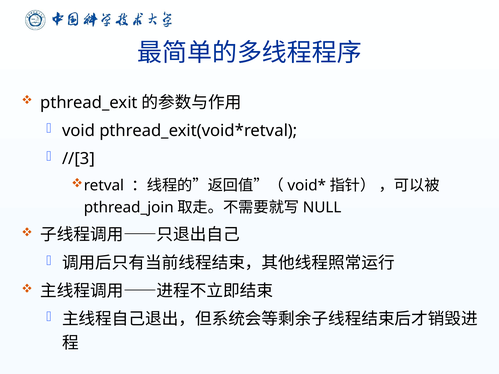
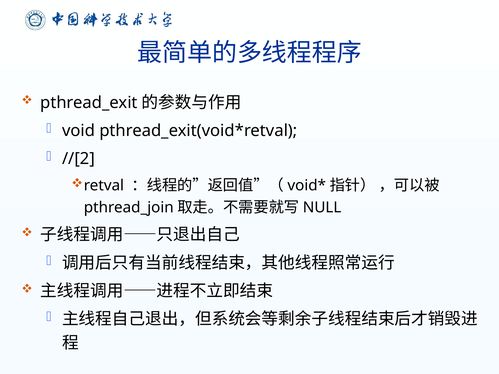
//[3: //[3 -> //[2 (78, 159)
